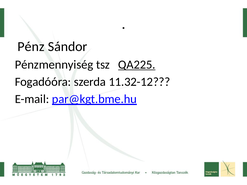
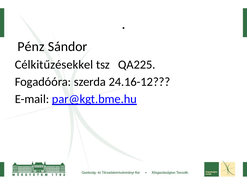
Pénzmennyiség: Pénzmennyiség -> Célkitűzésekkel (54, 65)
QA225 underline: present -> none (137, 65)
11.32-12: 11.32-12 -> 24.16-12 (139, 82)
